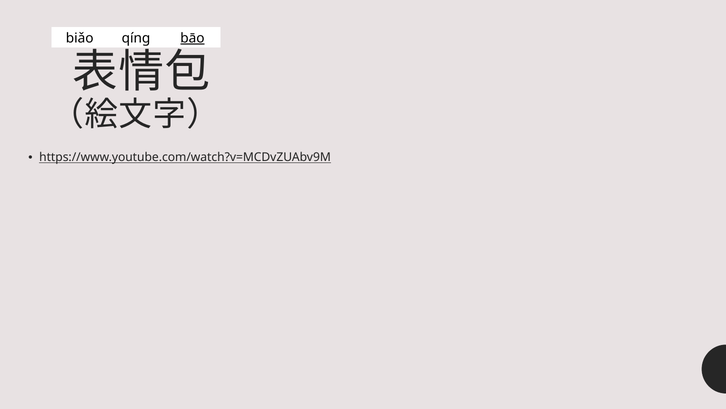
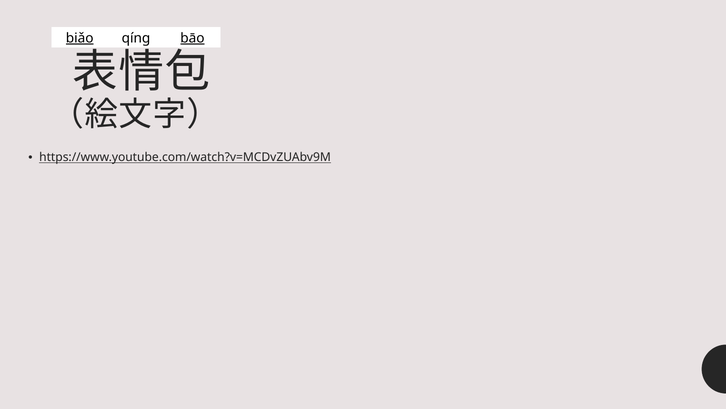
biǎo underline: none -> present (80, 38)
